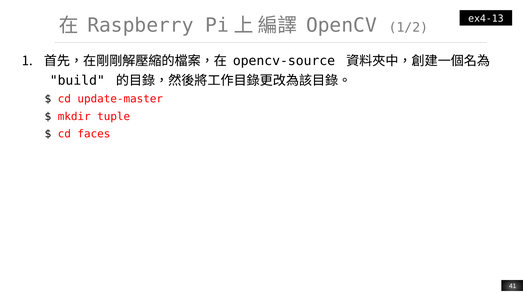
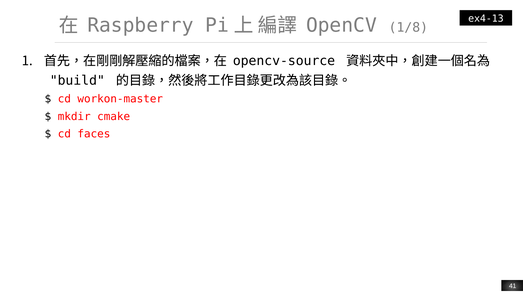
1/2: 1/2 -> 1/8 (408, 28)
update-master: update-master -> workon-master (120, 99)
tuple: tuple -> cmake (114, 117)
